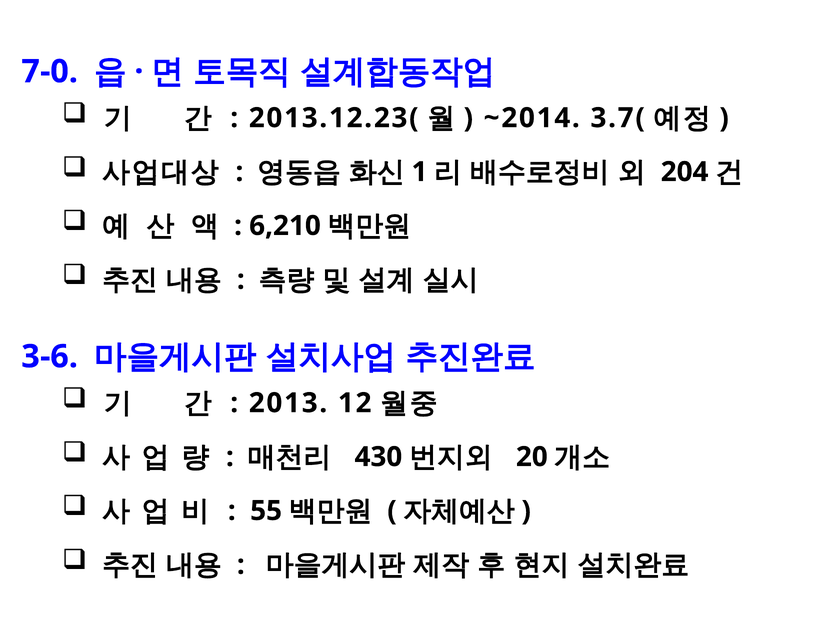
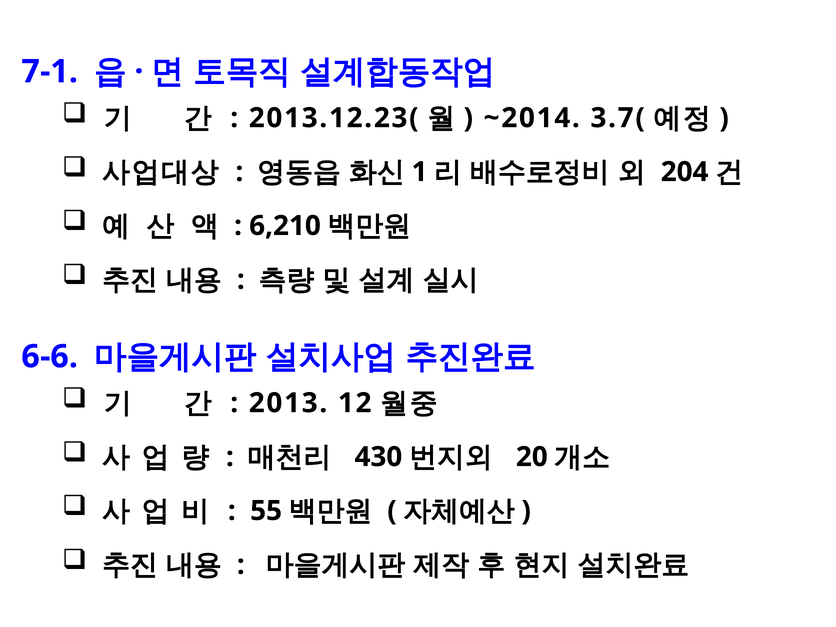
7-0: 7-0 -> 7-1 (50, 72)
3-6: 3-6 -> 6-6 (50, 357)
